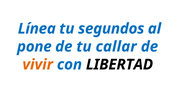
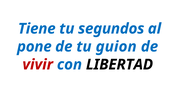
Línea: Línea -> Tiene (37, 29)
callar: callar -> guion (116, 47)
vivir colour: orange -> red (38, 65)
